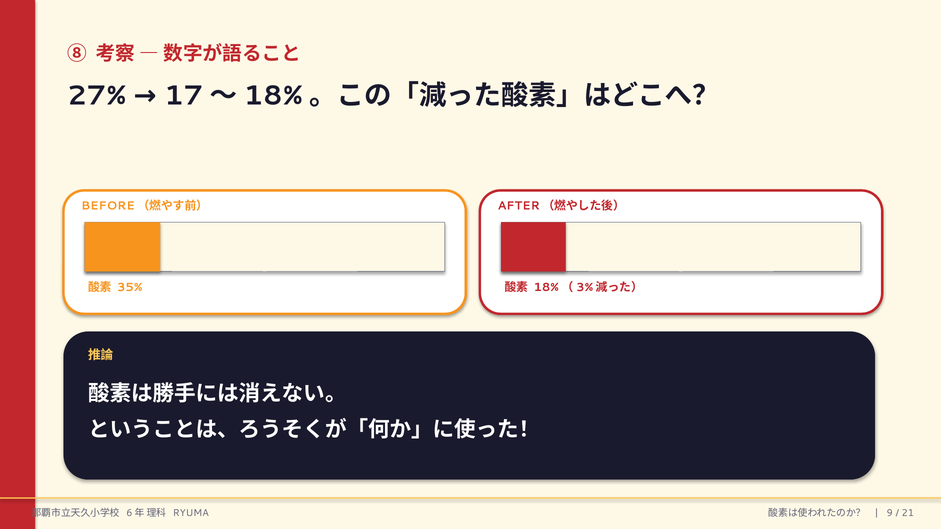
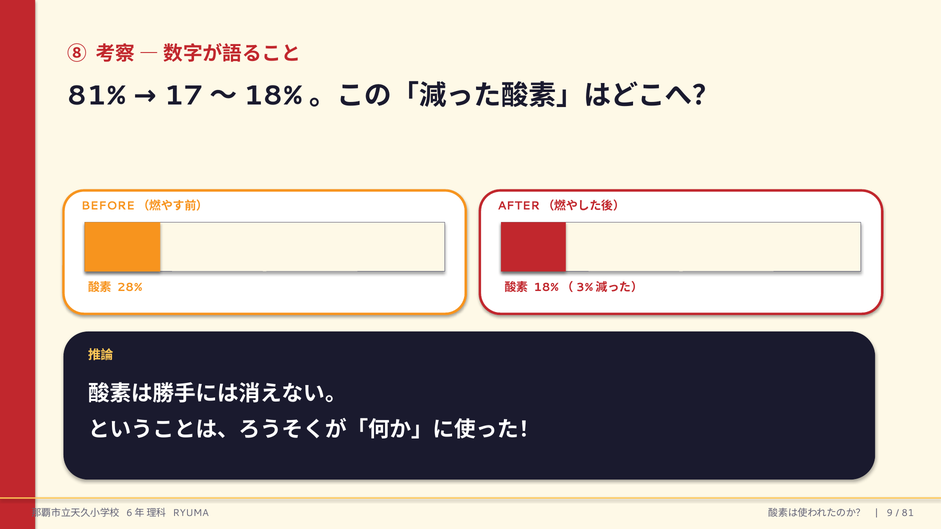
27%: 27% -> 81% (97, 96)
35%: 35% -> 28% (130, 287)
21: 21 -> 81 (908, 514)
